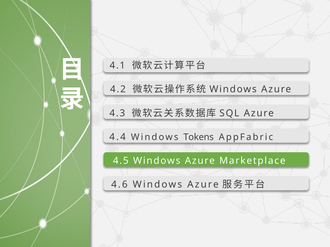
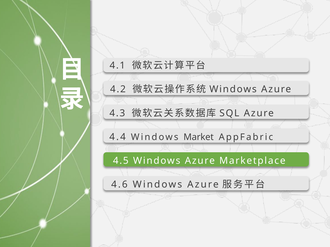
Tokens: Tokens -> Market (199, 137)
